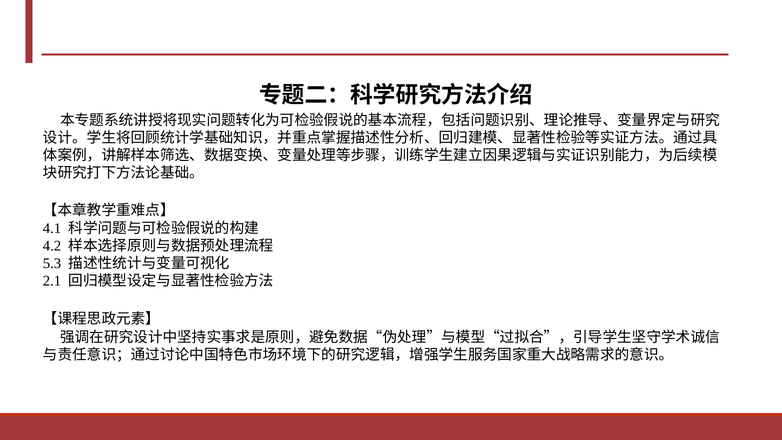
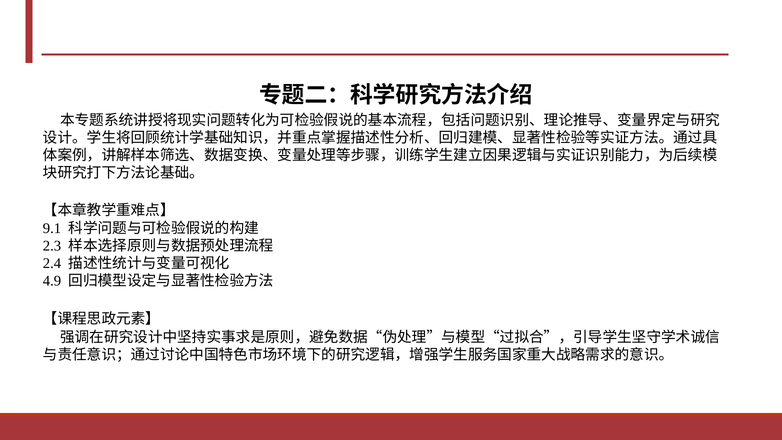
4.1: 4.1 -> 9.1 (52, 228)
4.2: 4.2 -> 2.3 (52, 246)
5.3: 5.3 -> 2.4 (52, 263)
2.1: 2.1 -> 4.9 (52, 281)
